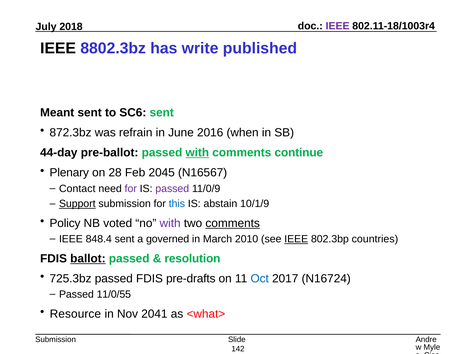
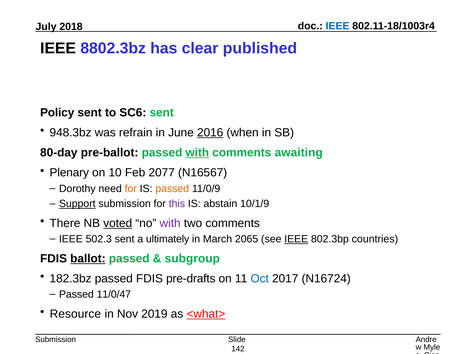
IEEE colour: purple -> blue (338, 26)
write: write -> clear (200, 48)
Meant: Meant -> Policy (57, 113)
872.3bz: 872.3bz -> 948.3bz (71, 133)
2016 underline: none -> present (210, 133)
44-day: 44-day -> 80-day (59, 153)
continue: continue -> awaiting (299, 153)
28: 28 -> 10 (115, 173)
2045: 2045 -> 2077 (162, 173)
Contact: Contact -> Dorothy (77, 189)
for colour: purple -> orange (131, 189)
passed colour: purple -> orange (172, 189)
this colour: blue -> purple (177, 204)
Policy: Policy -> There (65, 223)
voted underline: none -> present (118, 223)
comments underline: present -> none (233, 223)
848.4: 848.4 -> 502.3 (99, 239)
governed: governed -> ultimately (168, 239)
2010: 2010 -> 2065 (247, 239)
resolution: resolution -> subgroup (192, 258)
725.3bz: 725.3bz -> 182.3bz (71, 279)
11/0/55: 11/0/55 -> 11/0/47 (114, 294)
2041: 2041 -> 2019 (154, 314)
<what> underline: none -> present (206, 314)
